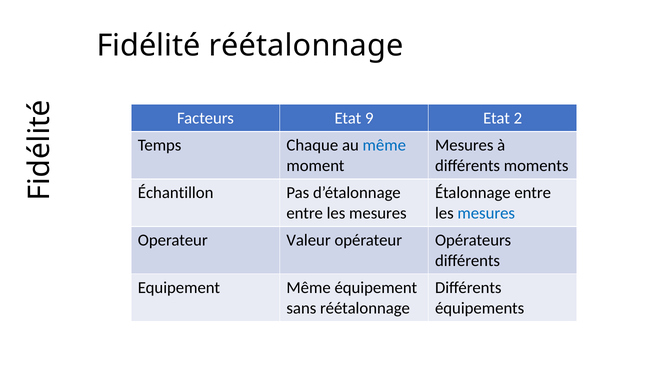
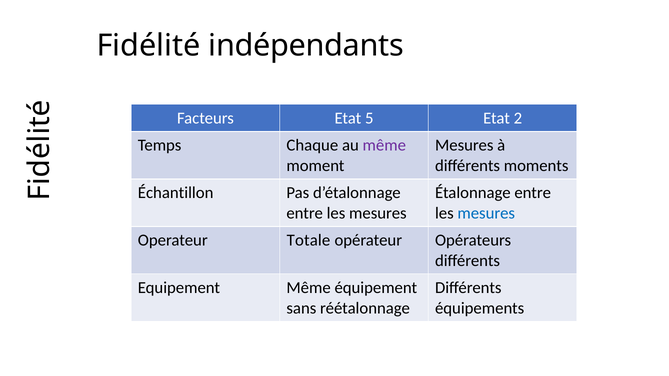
Fidélité réétalonnage: réétalonnage -> indépendants (306, 46)
9: 9 -> 5 (369, 118)
même colour: blue -> purple (384, 145)
Valeur: Valeur -> Totale (308, 240)
